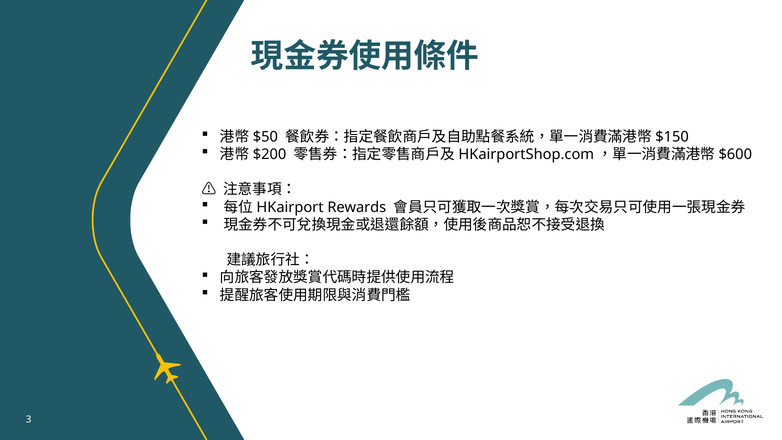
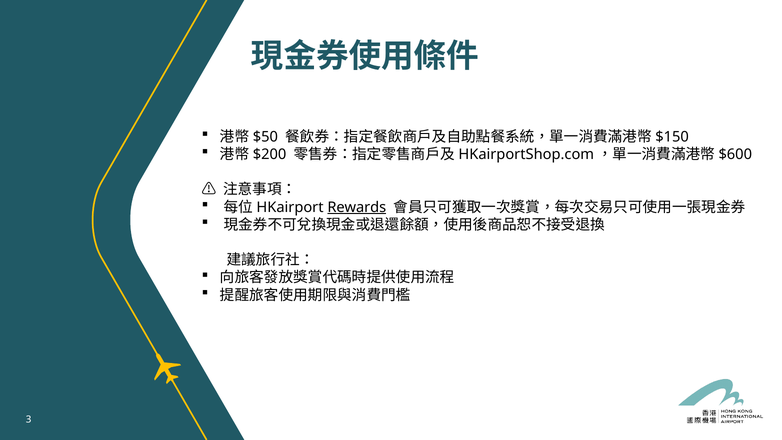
Rewards underline: none -> present (357, 207)
